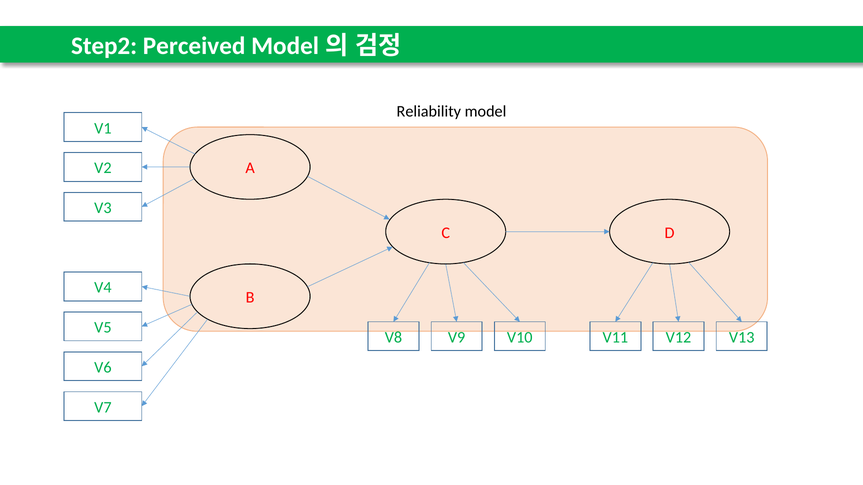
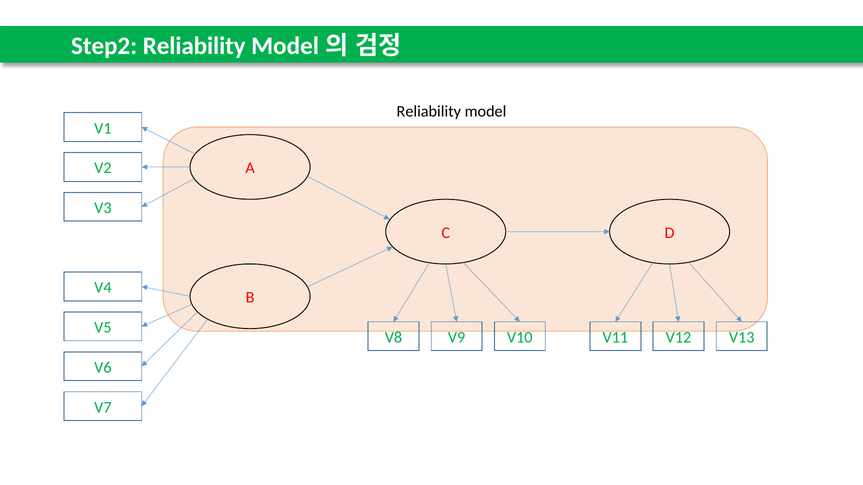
Step2 Perceived: Perceived -> Reliability (194, 46)
